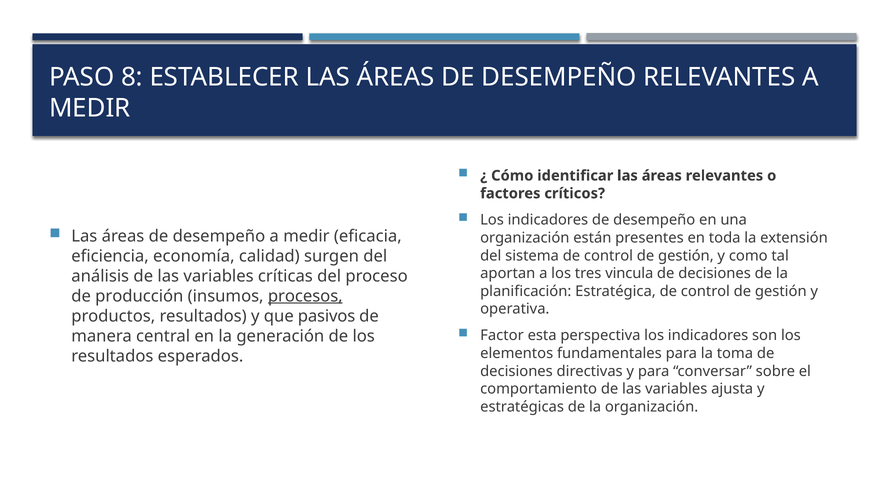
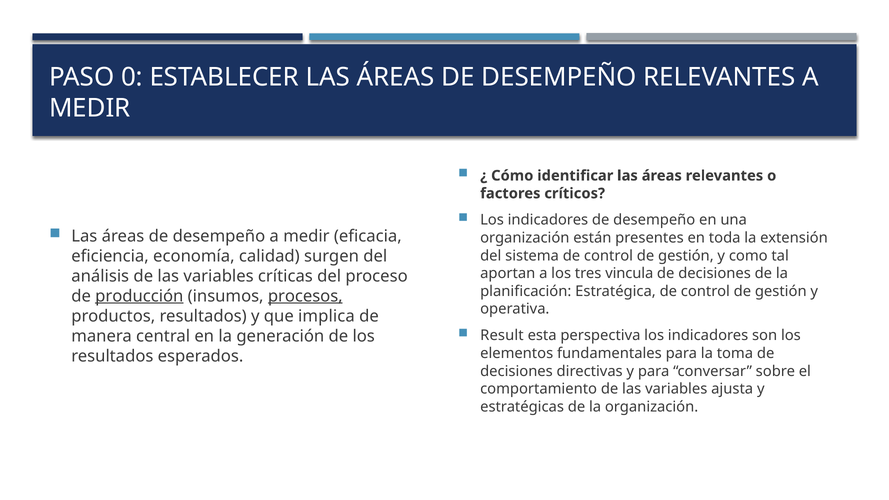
8: 8 -> 0 (132, 77)
producción underline: none -> present (139, 296)
pasivos: pasivos -> implica (326, 316)
Factor: Factor -> Result (502, 336)
